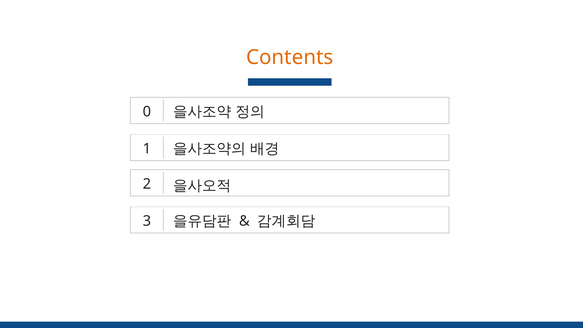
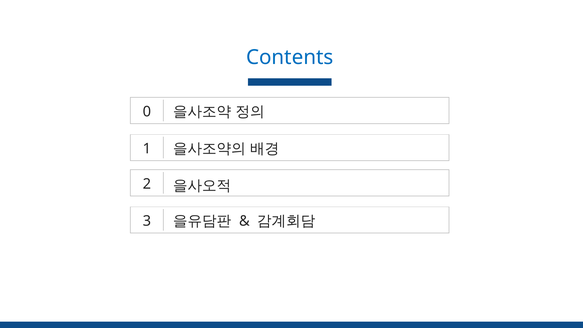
Contents colour: orange -> blue (290, 57)
